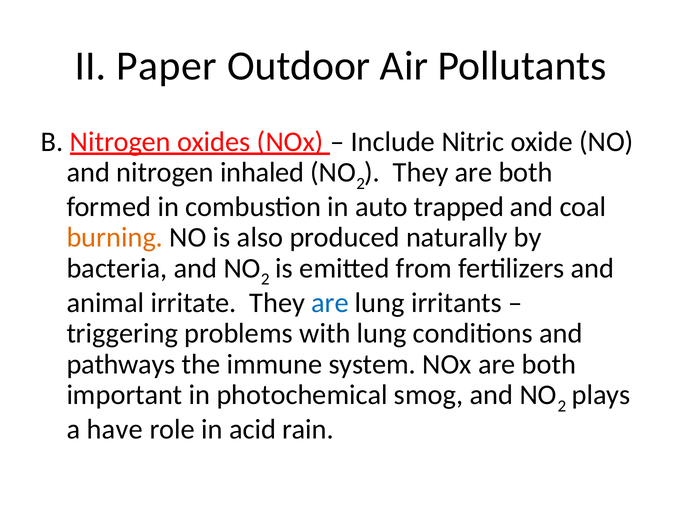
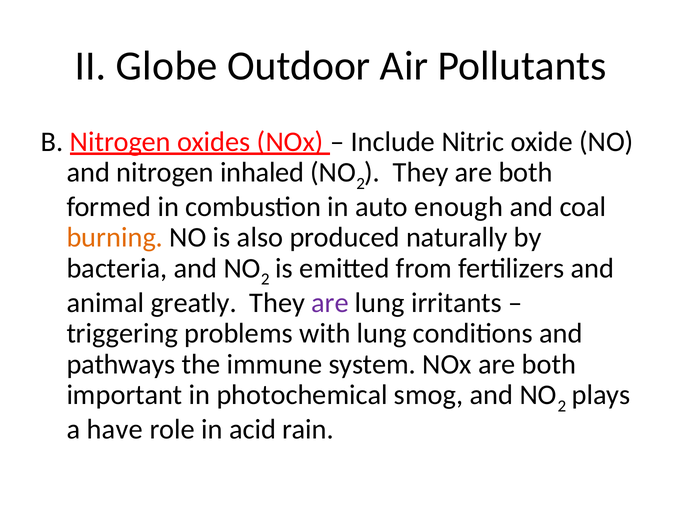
Paper: Paper -> Globe (167, 66)
trapped: trapped -> enough (459, 207)
irritate: irritate -> greatly (194, 303)
are colour: blue -> purple (330, 303)
